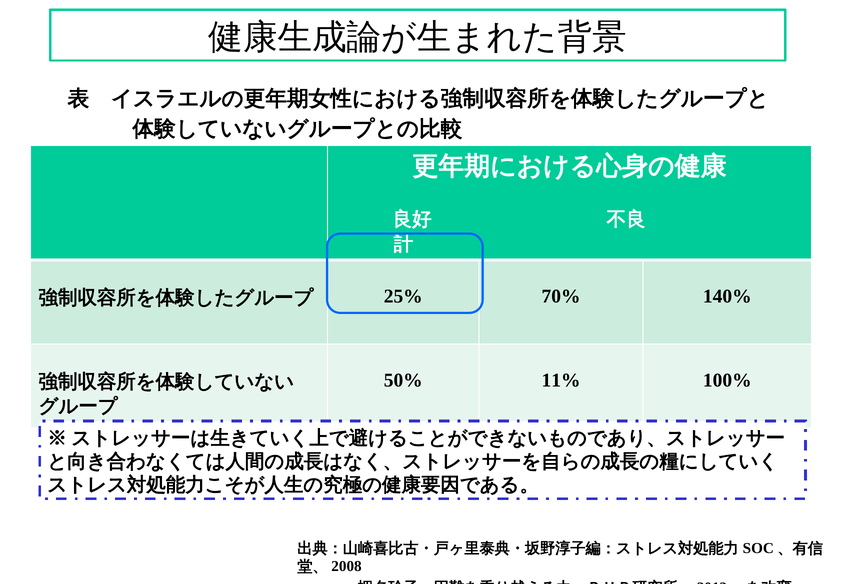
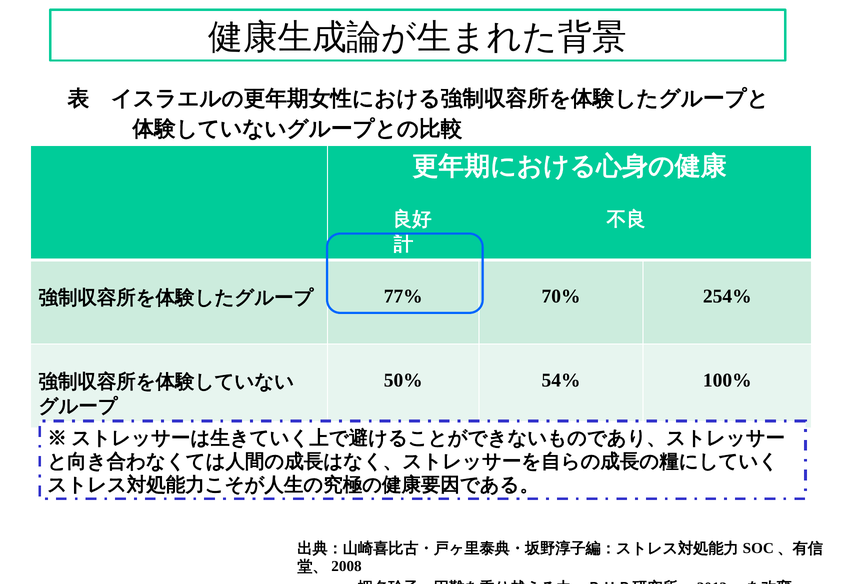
25%: 25% -> 77% (403, 296)
140%: 140% -> 254% (727, 296)
11%: 11% -> 54% (561, 380)
